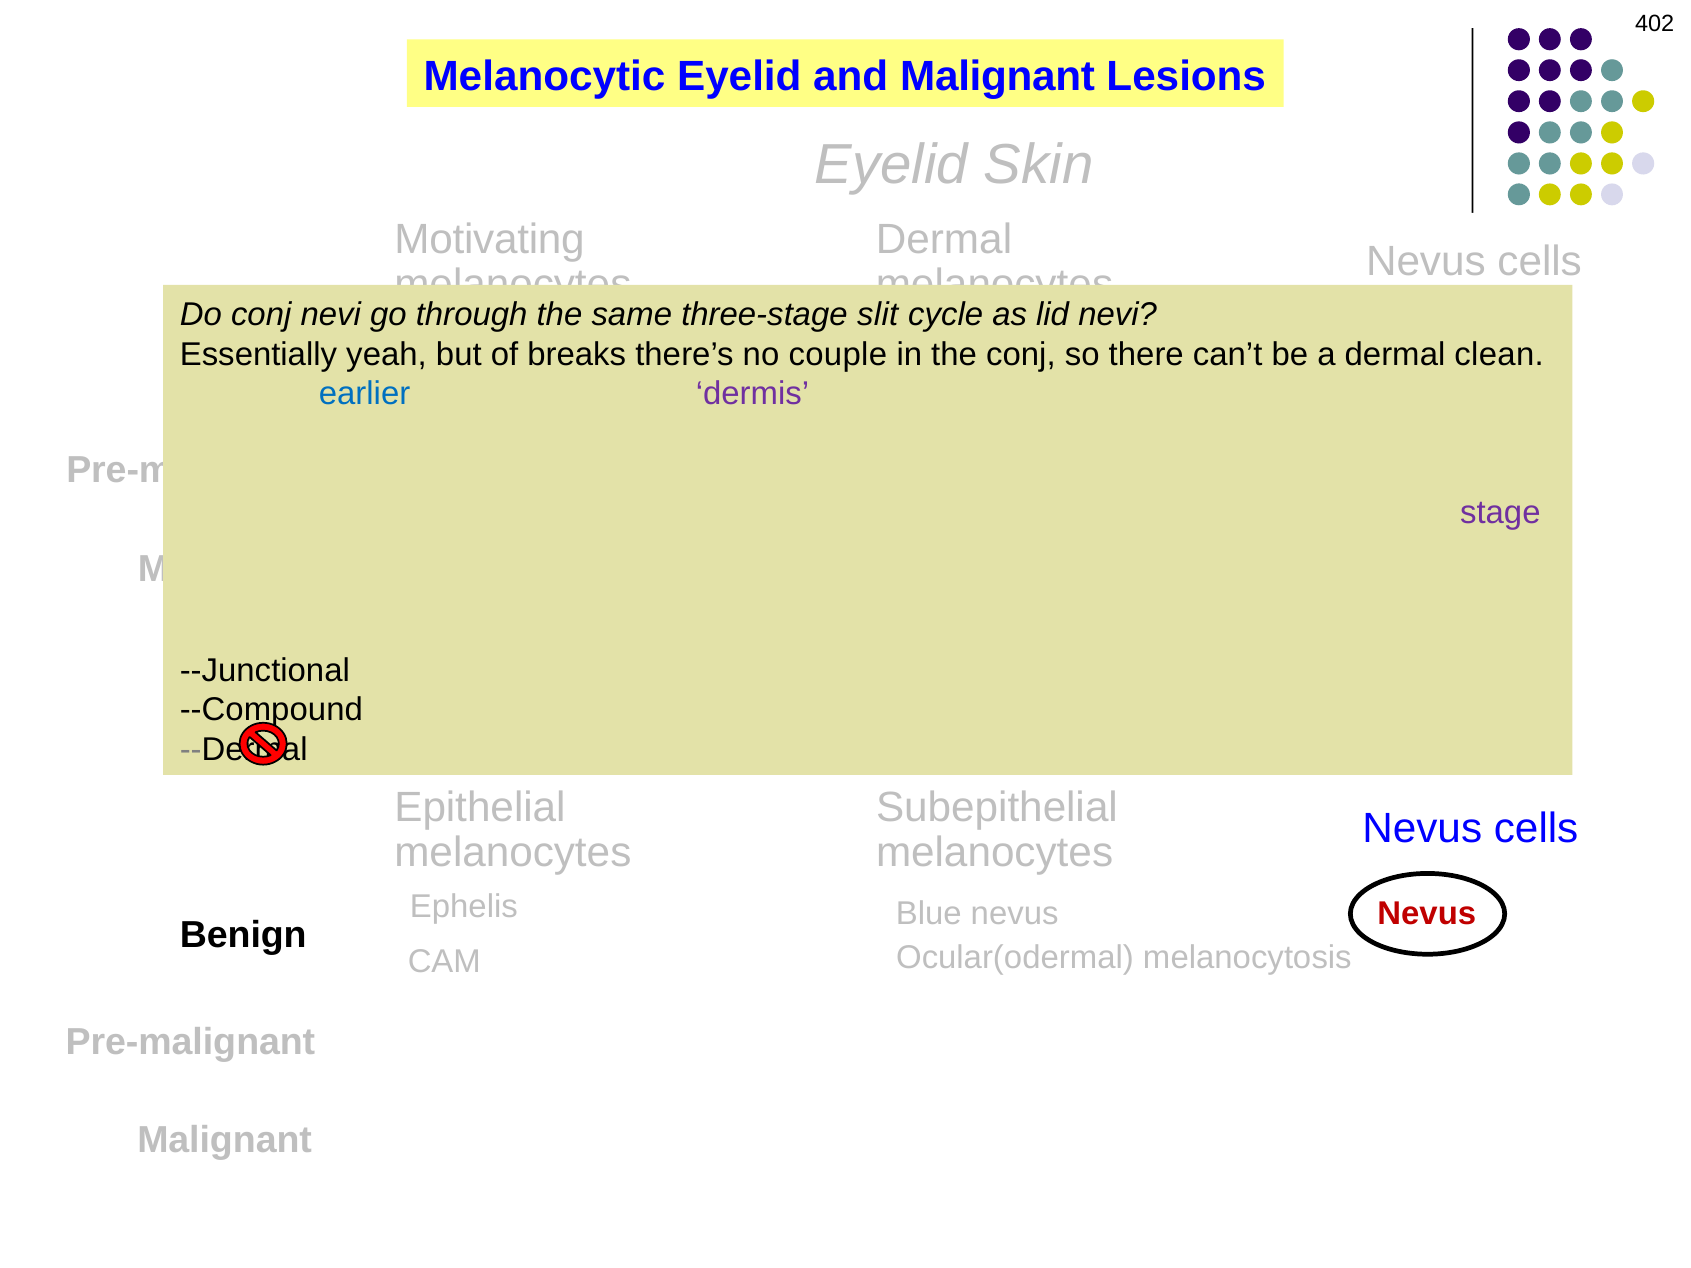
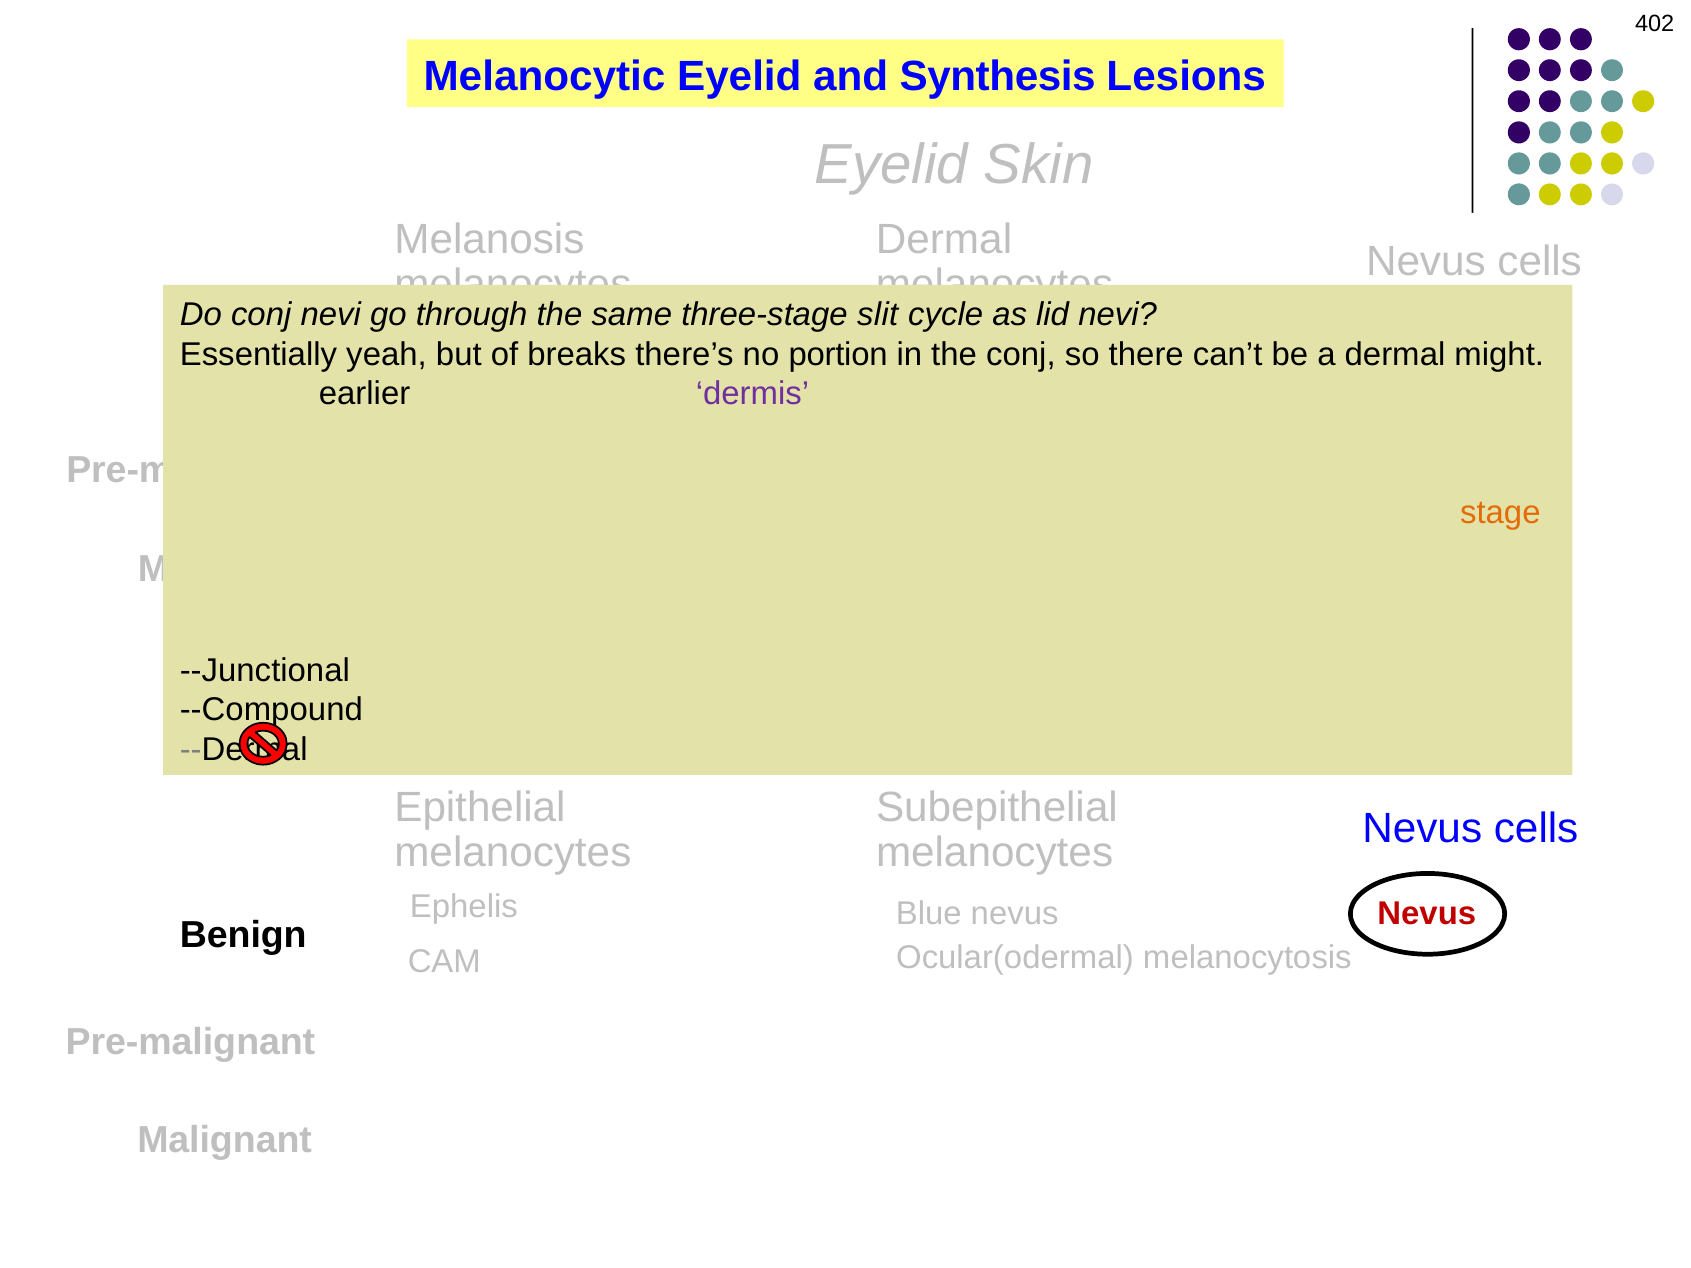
and Malignant: Malignant -> Synthesis (998, 76)
Motivating: Motivating -> Melanosis (489, 240)
couple: couple -> portion (838, 355)
clean: clean -> might (1499, 355)
earlier colour: blue -> black (365, 394)
stage colour: purple -> orange (1500, 513)
